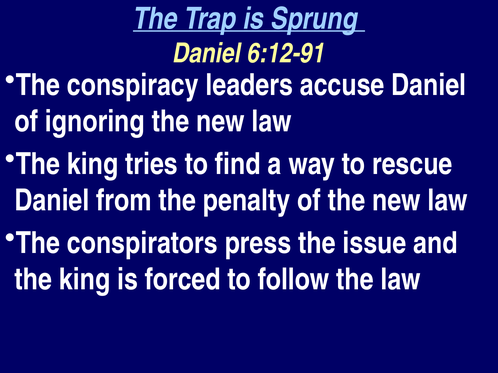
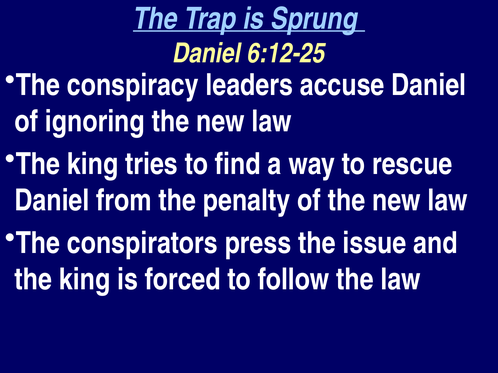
6:12-91: 6:12-91 -> 6:12-25 (286, 53)
